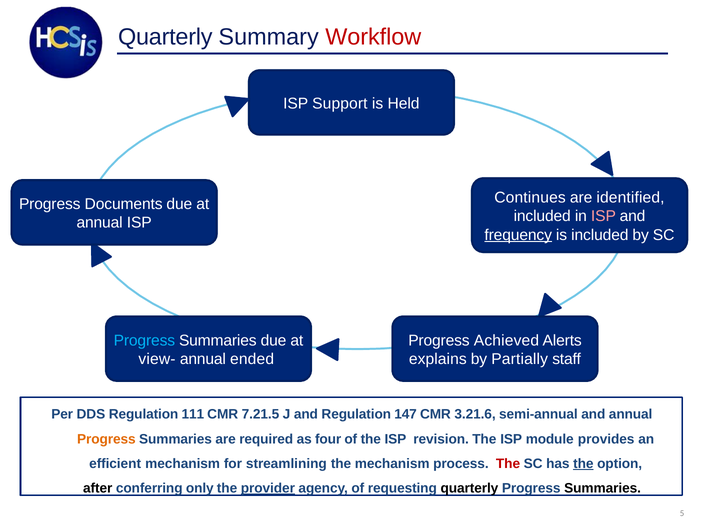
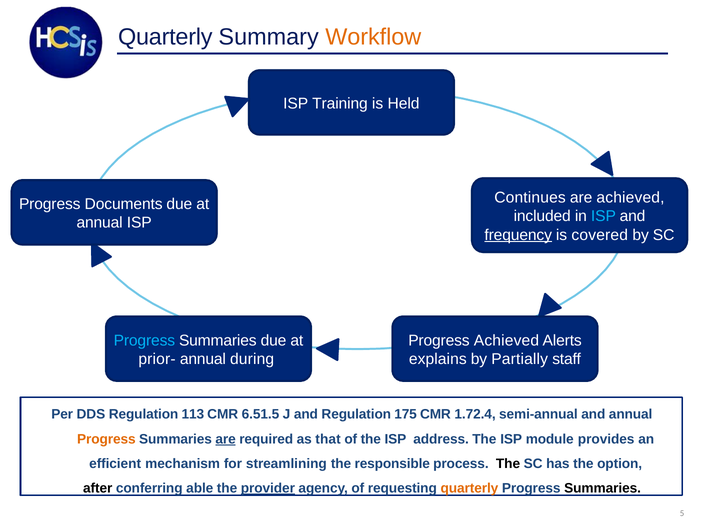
Workflow colour: red -> orange (373, 37)
Support: Support -> Training (340, 104)
are identified: identified -> achieved (630, 198)
ISP colour: pink -> light blue (603, 216)
is included: included -> covered (600, 235)
view-: view- -> prior- (157, 359)
ended: ended -> during (252, 359)
111: 111 -> 113 (193, 415)
7.21.5: 7.21.5 -> 6.51.5 (261, 415)
147: 147 -> 175 (406, 415)
3.21.6: 3.21.6 -> 1.72.4 (475, 415)
are underline: none -> present (226, 439)
four: four -> that (328, 439)
revision: revision -> address (441, 439)
the mechanism: mechanism -> responsible (392, 464)
The colour: red -> black (508, 464)
the underline: present -> none (583, 464)
only: only -> able (200, 488)
quarterly colour: black -> orange (469, 488)
